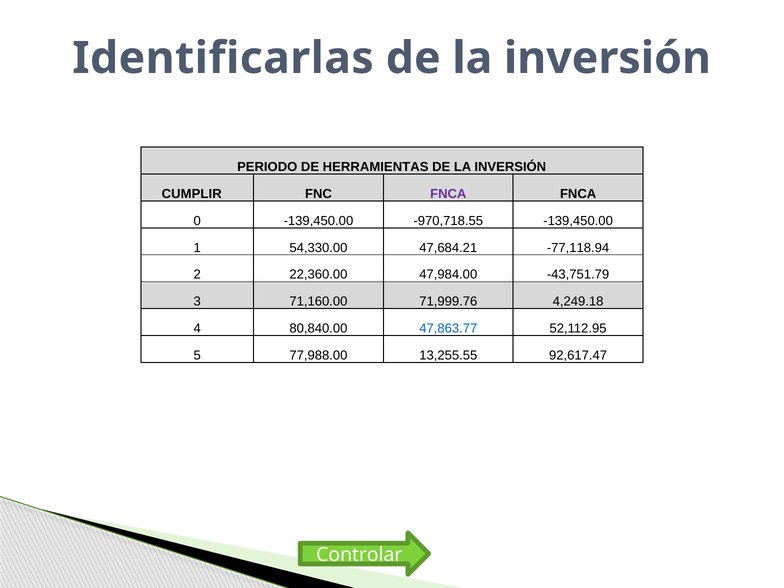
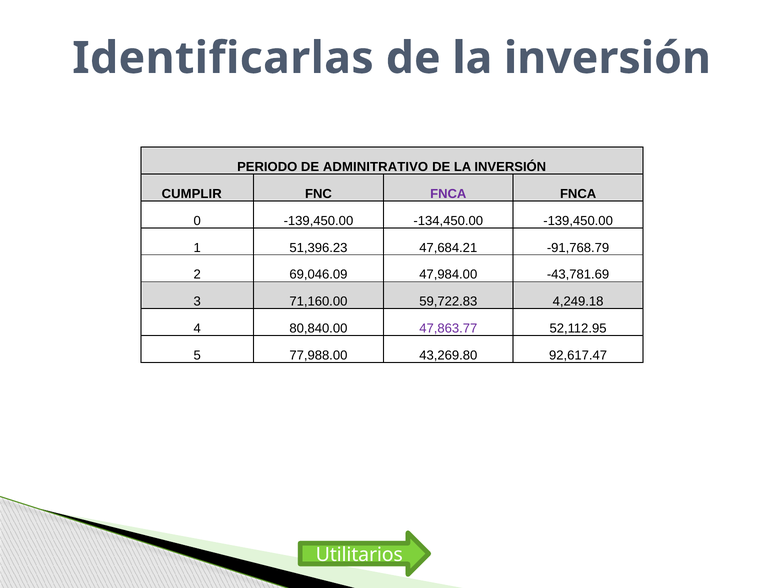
HERRAMIENTAS: HERRAMIENTAS -> ADMINITRATIVO (376, 167)
-970,718.55: -970,718.55 -> -134,450.00 (448, 221)
54,330.00: 54,330.00 -> 51,396.23 (318, 248)
-77,118.94: -77,118.94 -> -91,768.79 (578, 248)
22,360.00: 22,360.00 -> 69,046.09 (318, 275)
-43,751.79: -43,751.79 -> -43,781.69 (578, 275)
71,999.76: 71,999.76 -> 59,722.83 (448, 302)
47,863.77 colour: blue -> purple (448, 329)
13,255.55: 13,255.55 -> 43,269.80 (448, 355)
Controlar: Controlar -> Utilitarios (359, 555)
